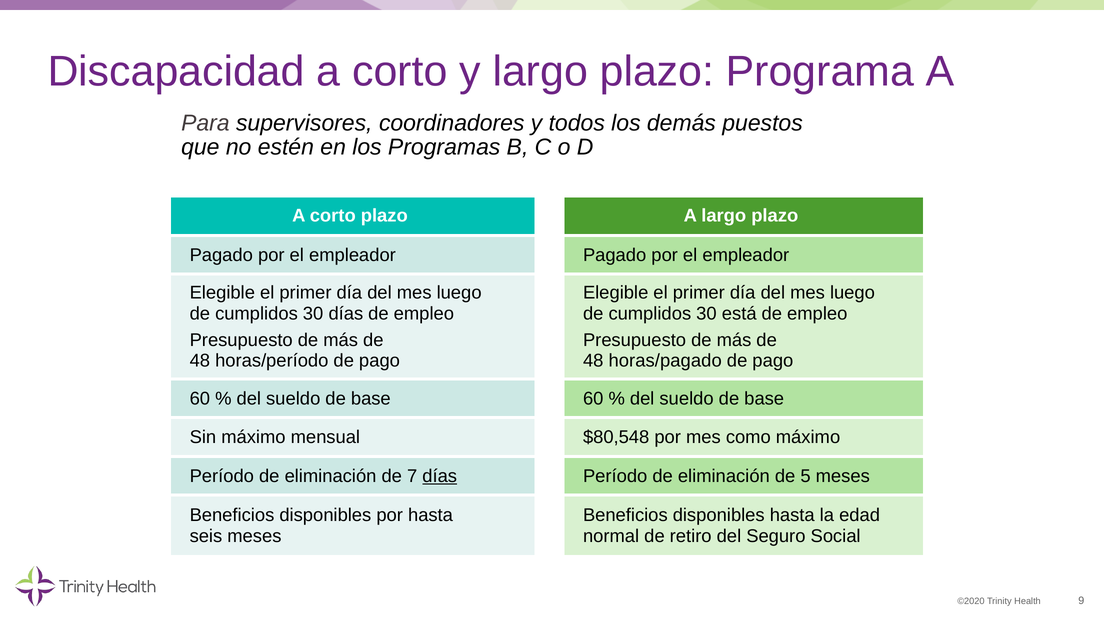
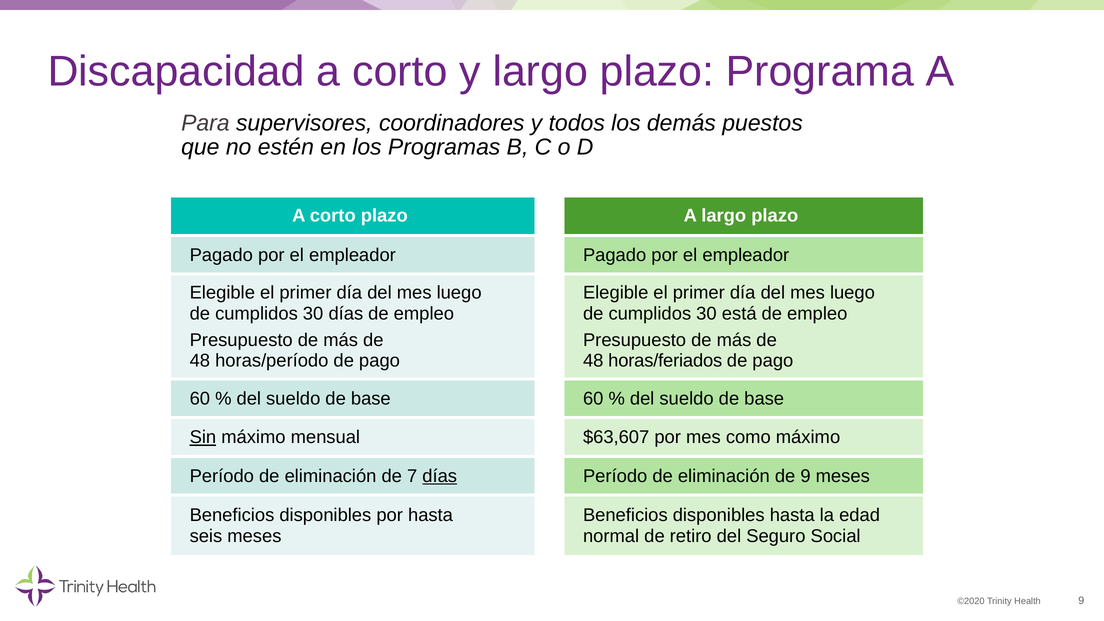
horas/pagado: horas/pagado -> horas/feriados (665, 361)
Sin underline: none -> present (203, 437)
$80,548: $80,548 -> $63,607 (616, 437)
de 5: 5 -> 9 (806, 476)
